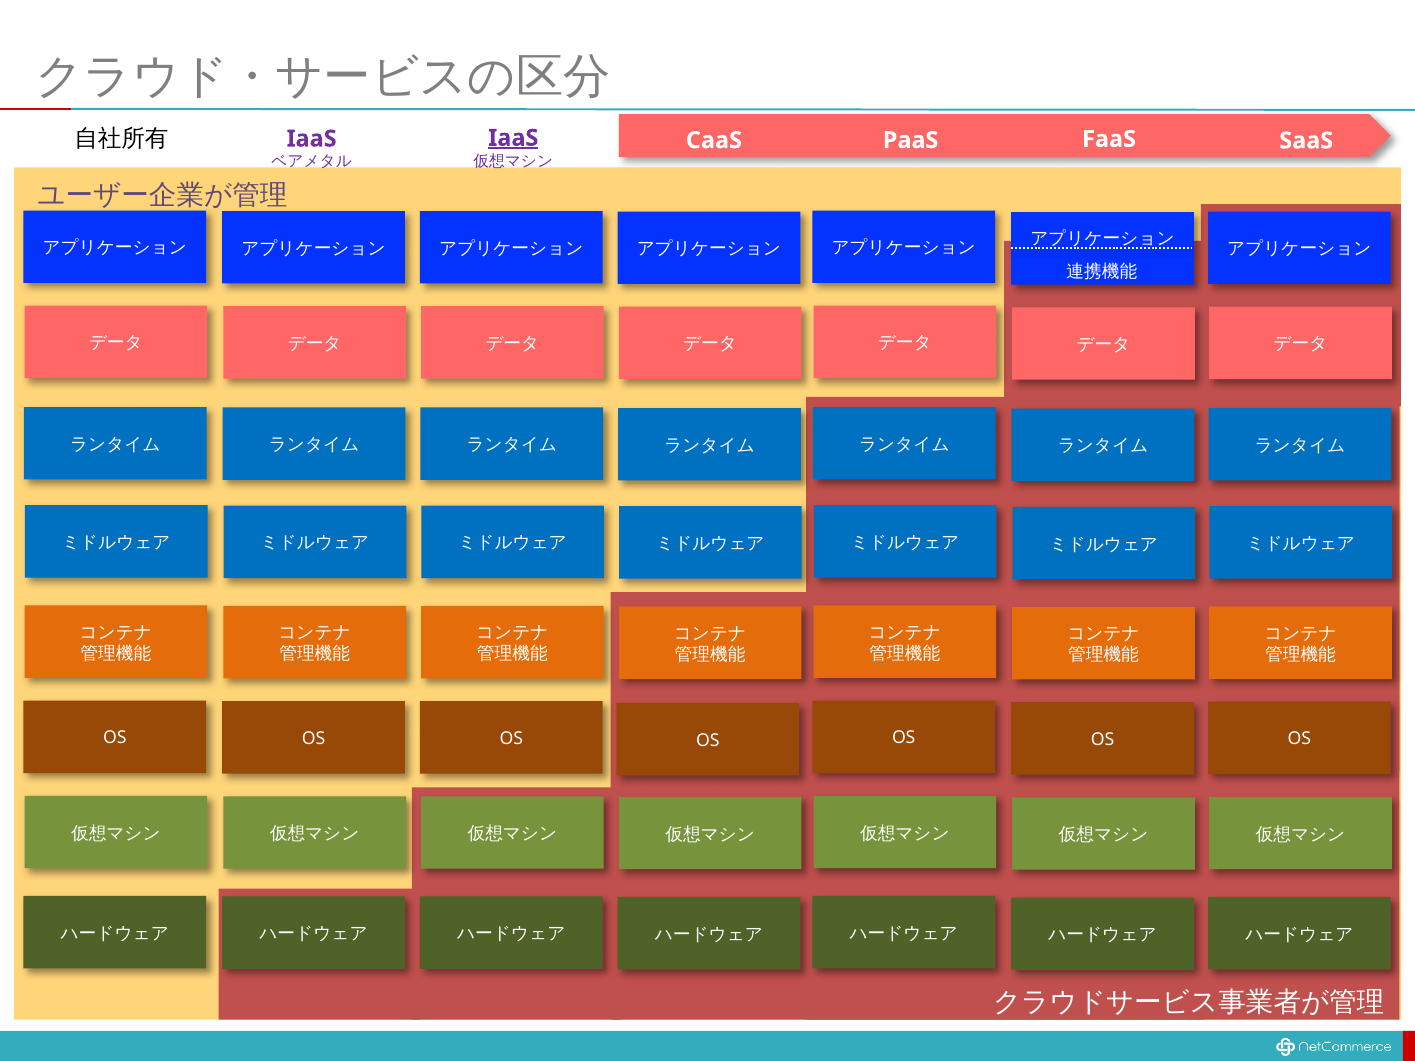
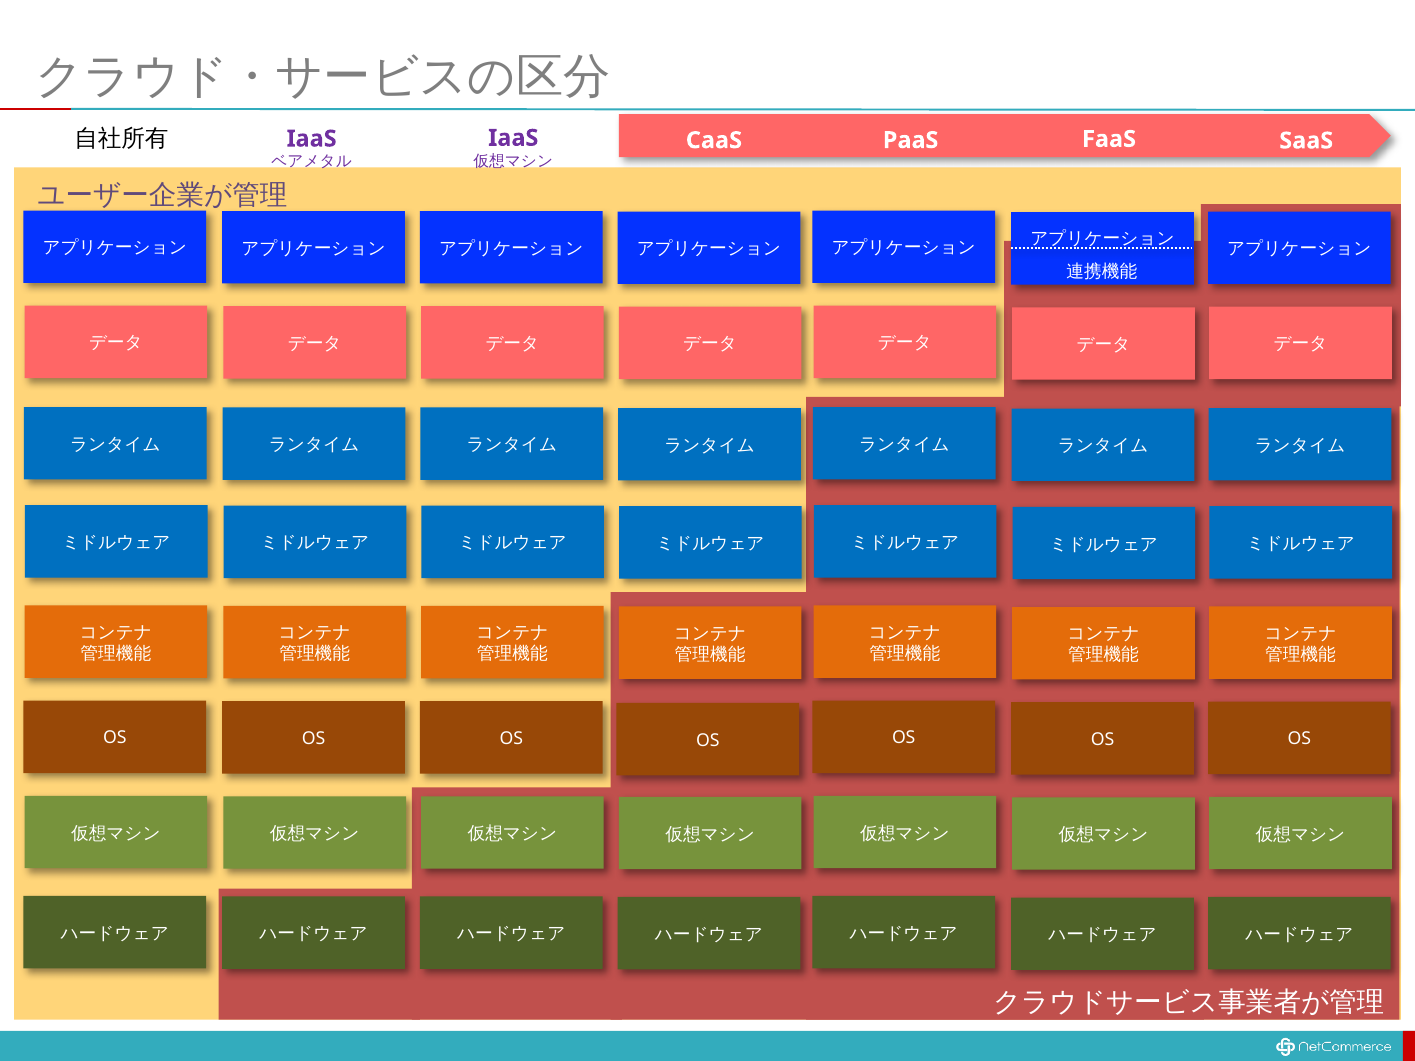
IaaS underline: present -> none (513, 138)
